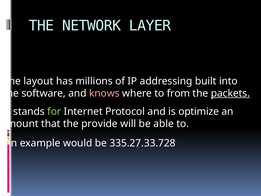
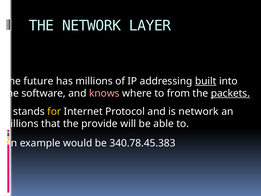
layout: layout -> future (38, 81)
built underline: none -> present (206, 81)
for colour: light green -> yellow (54, 111)
is optimize: optimize -> network (199, 111)
amount: amount -> millions (20, 124)
335.27.33.728: 335.27.33.728 -> 340.78.45.383 (143, 143)
